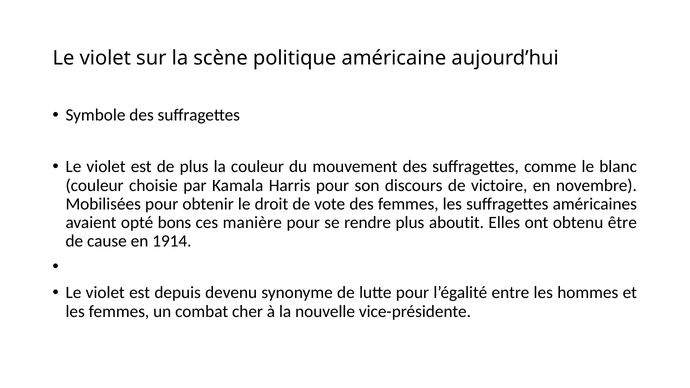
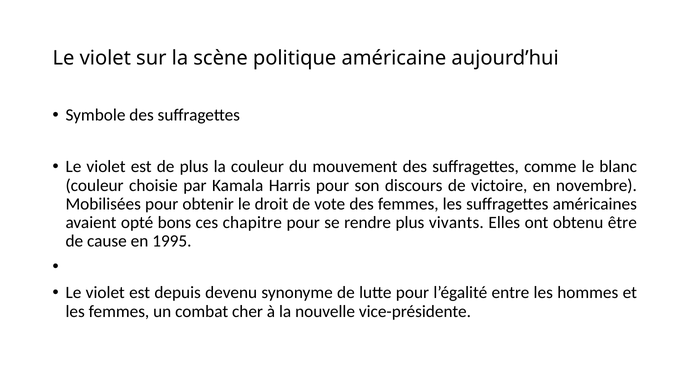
manière: manière -> chapitre (252, 223)
aboutit: aboutit -> vivants (456, 223)
1914: 1914 -> 1995 (172, 241)
